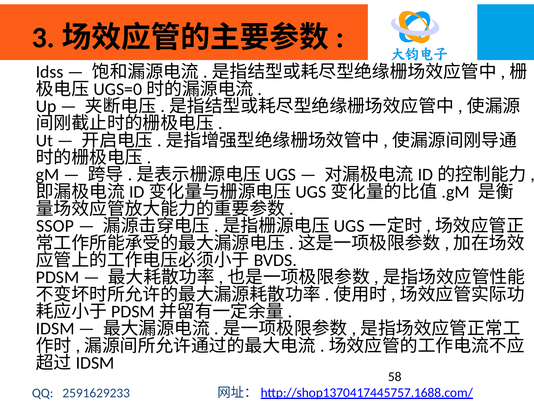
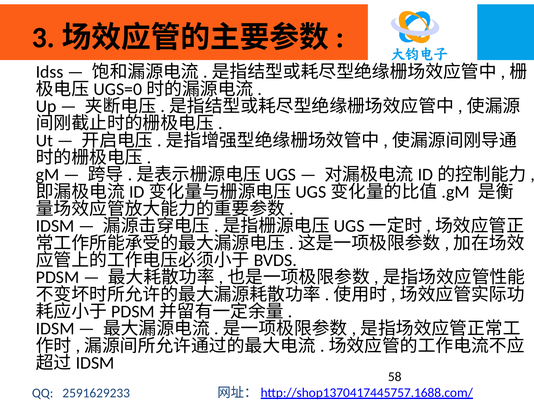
SSOP: SSOP -> IDSM (55, 226)
